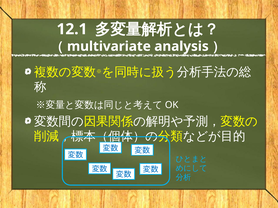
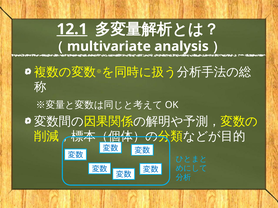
12.1 underline: none -> present (72, 29)
